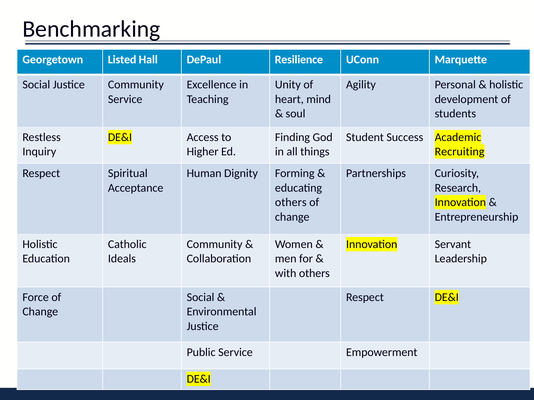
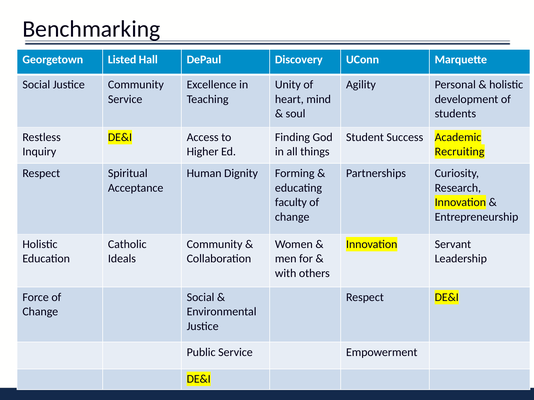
Resilience: Resilience -> Discovery (299, 60)
others: others -> faculty (291, 203)
